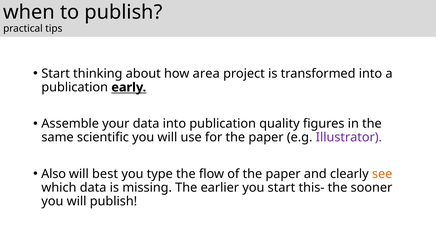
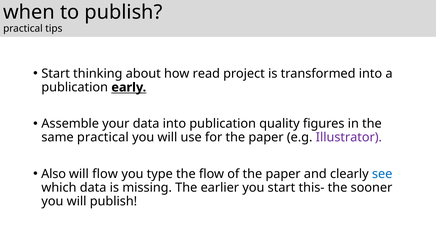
area: area -> read (206, 74)
same scientific: scientific -> practical (103, 138)
will best: best -> flow (105, 174)
see colour: orange -> blue (382, 174)
